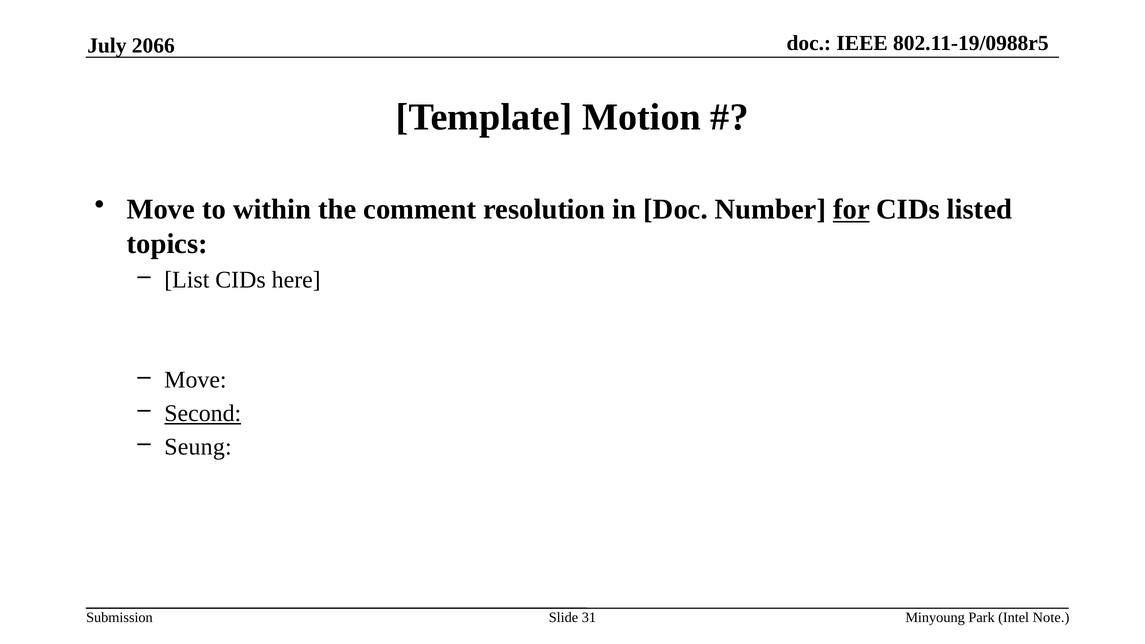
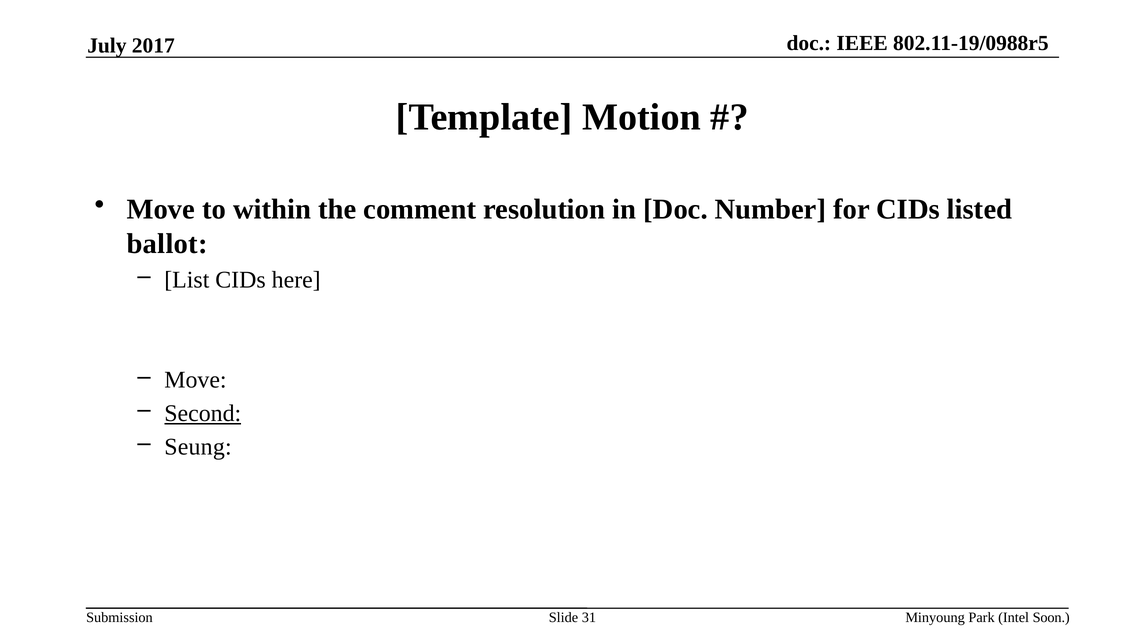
2066: 2066 -> 2017 (153, 46)
for underline: present -> none (851, 210)
topics: topics -> ballot (167, 244)
Note: Note -> Soon (1051, 618)
